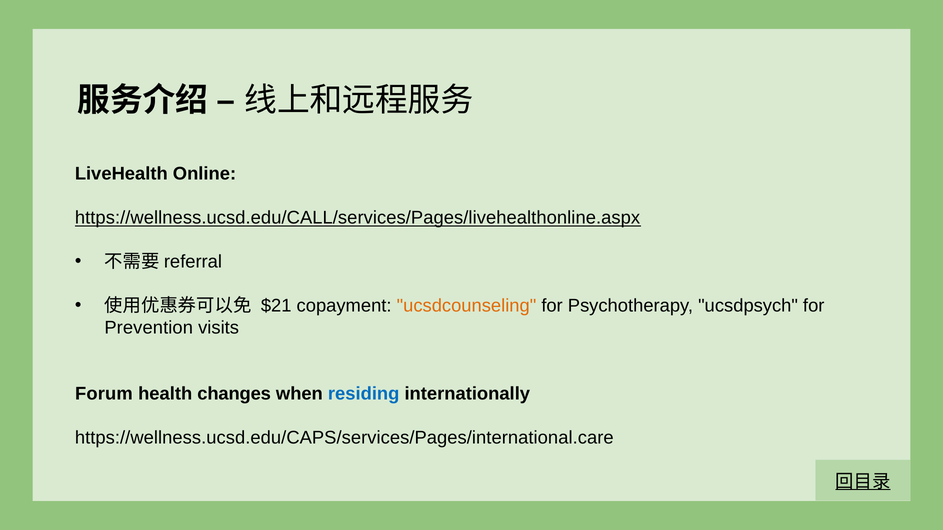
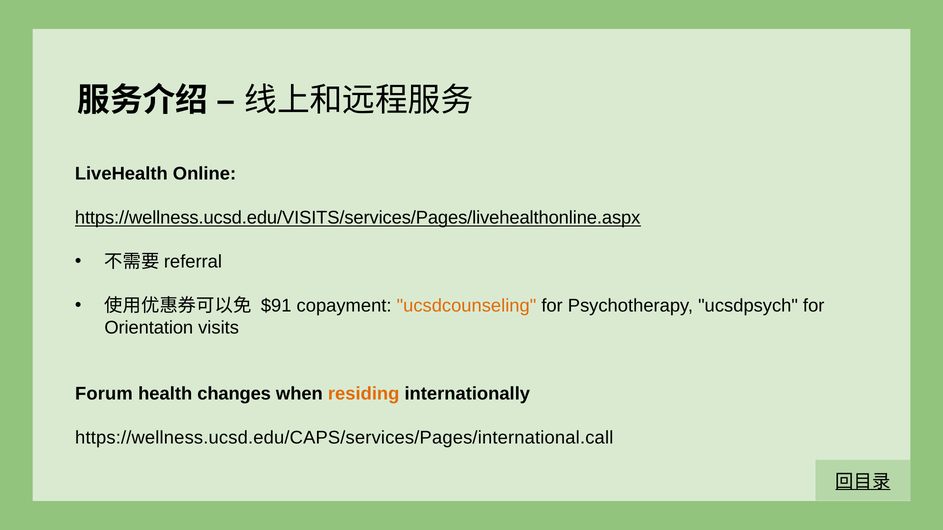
https://wellness.ucsd.edu/CALL/services/Pages/livehealthonline.aspx: https://wellness.ucsd.edu/CALL/services/Pages/livehealthonline.aspx -> https://wellness.ucsd.edu/VISITS/services/Pages/livehealthonline.aspx (358, 218)
$21: $21 -> $91 (276, 306)
Prevention: Prevention -> Orientation (149, 328)
residing colour: blue -> orange (364, 394)
https://wellness.ucsd.edu/CAPS/services/Pages/international.care: https://wellness.ucsd.edu/CAPS/services/Pages/international.care -> https://wellness.ucsd.edu/CAPS/services/Pages/international.call (344, 438)
